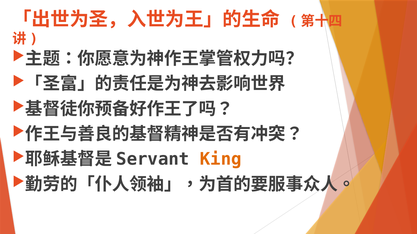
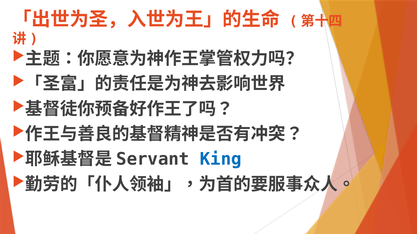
King colour: orange -> blue (221, 160)
